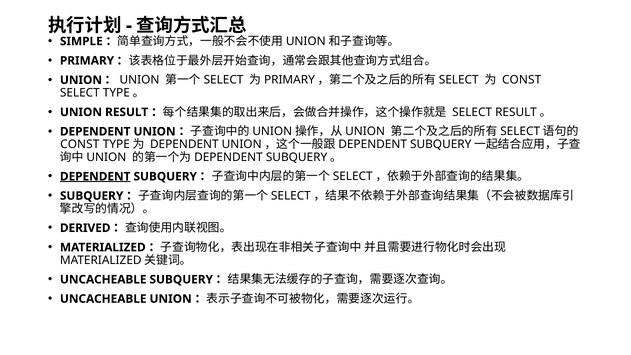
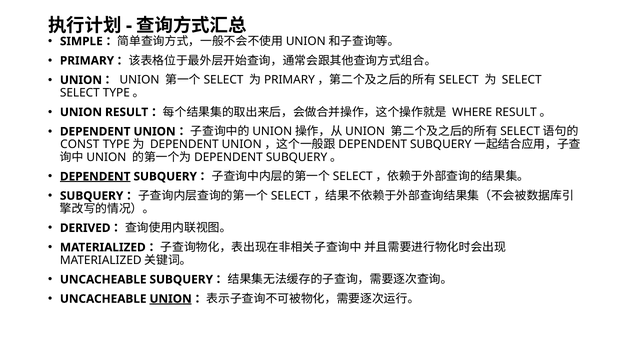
CONST: CONST -> SELECT (522, 80)
SELECT: SELECT -> WHERE (472, 112)
UNION underline: none -> present (171, 299)
